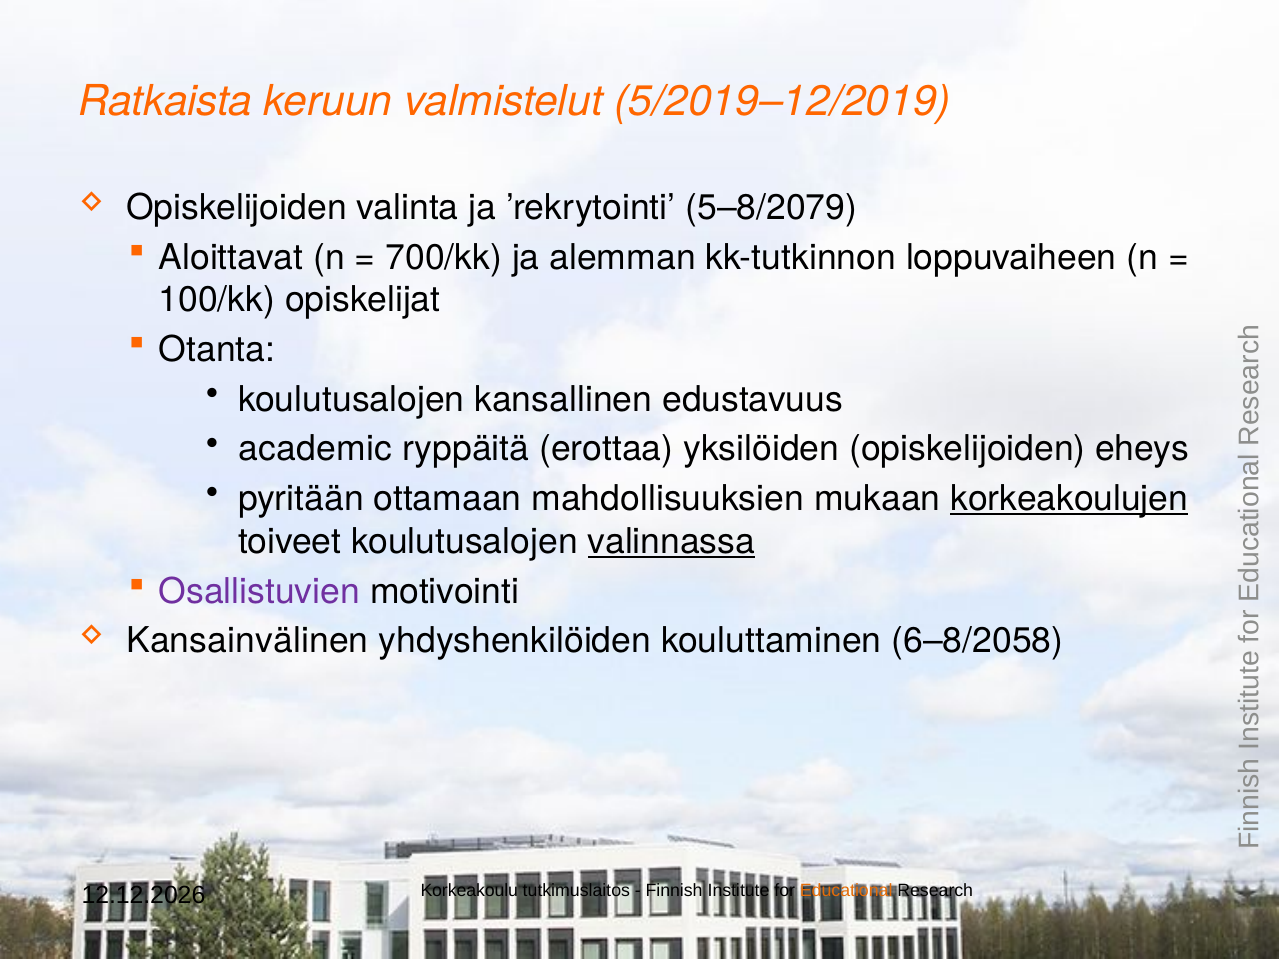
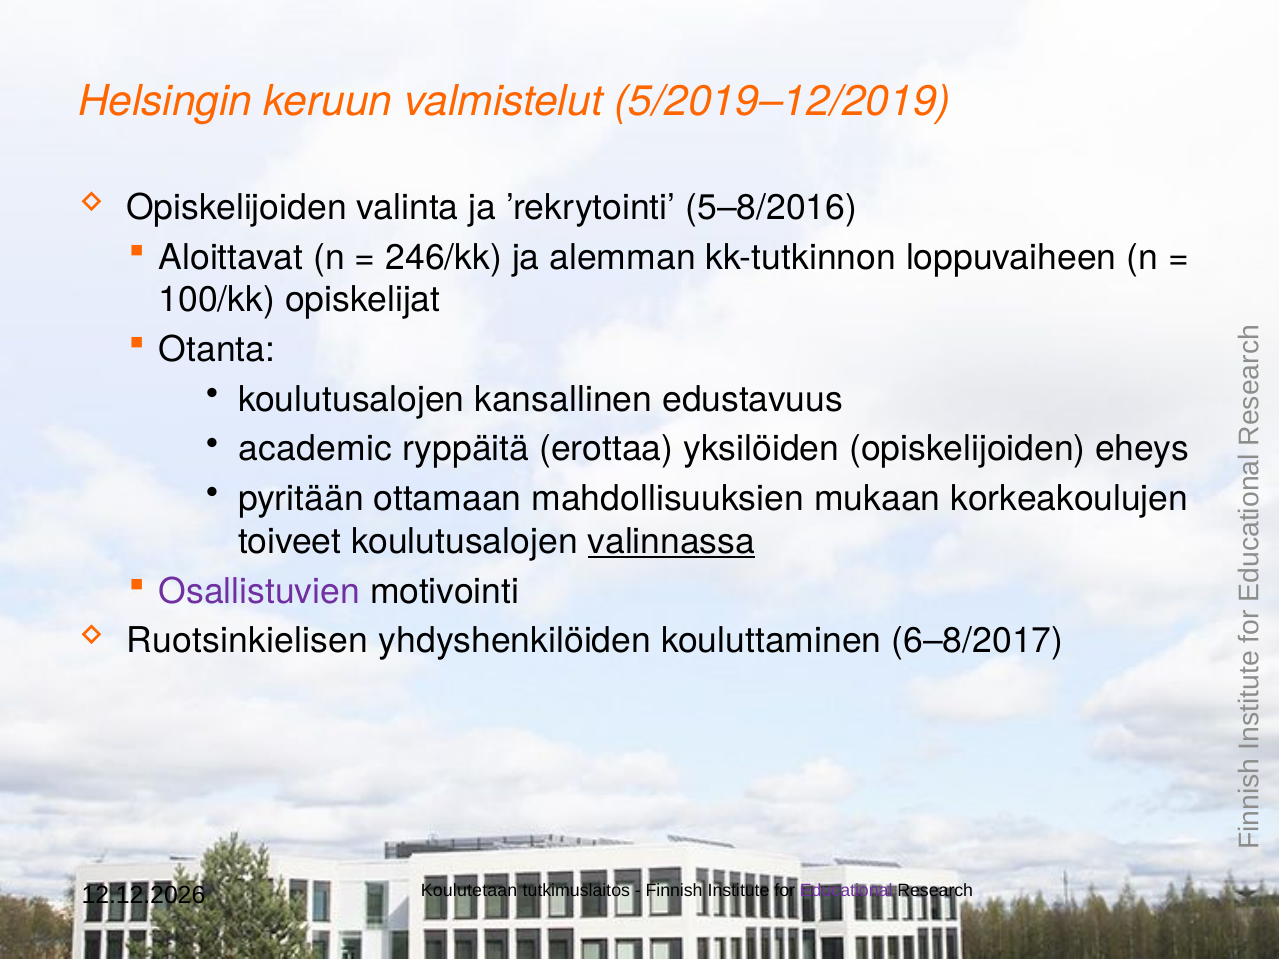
Ratkaista: Ratkaista -> Helsingin (165, 102)
5–8/2079: 5–8/2079 -> 5–8/2016 (771, 208)
700/kk: 700/kk -> 246/kk (444, 257)
korkeakoulujen underline: present -> none (1069, 499)
Kansainvälinen: Kansainvälinen -> Ruotsinkielisen (247, 641)
6–8/2058: 6–8/2058 -> 6–8/2017 (977, 641)
Korkeakoulu: Korkeakoulu -> Koulutetaan (469, 891)
Educational colour: orange -> purple (846, 891)
